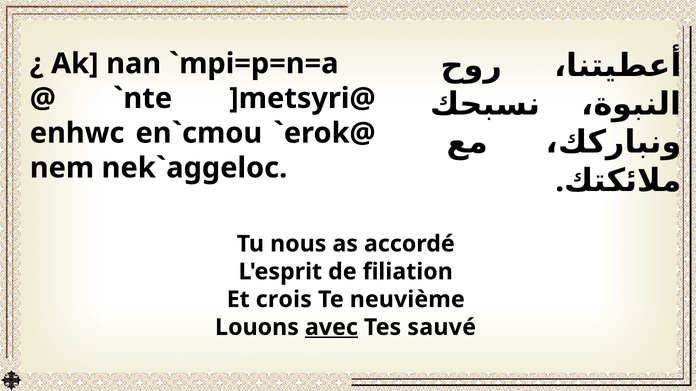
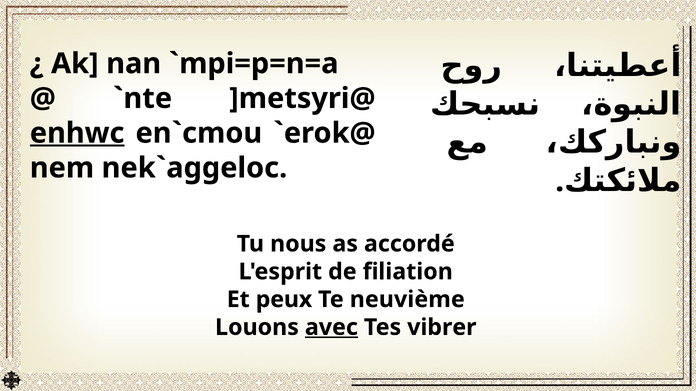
enhwc underline: none -> present (77, 133)
crois: crois -> peux (284, 300)
sauvé: sauvé -> vibrer (442, 328)
